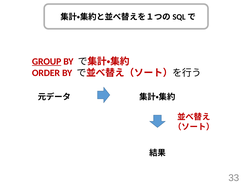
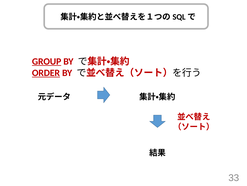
ORDER underline: none -> present (46, 73)
